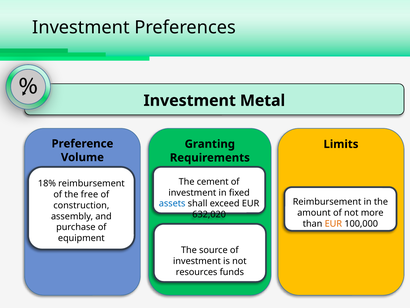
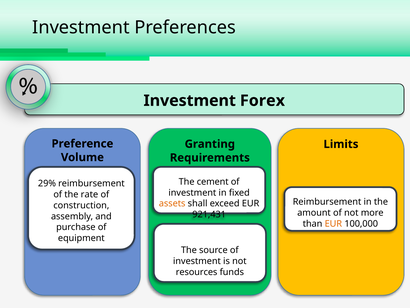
Metal: Metal -> Forex (262, 100)
18%: 18% -> 29% (47, 183)
free: free -> rate (89, 194)
assets colour: blue -> orange (172, 203)
632,020: 632,020 -> 921,431 (209, 214)
